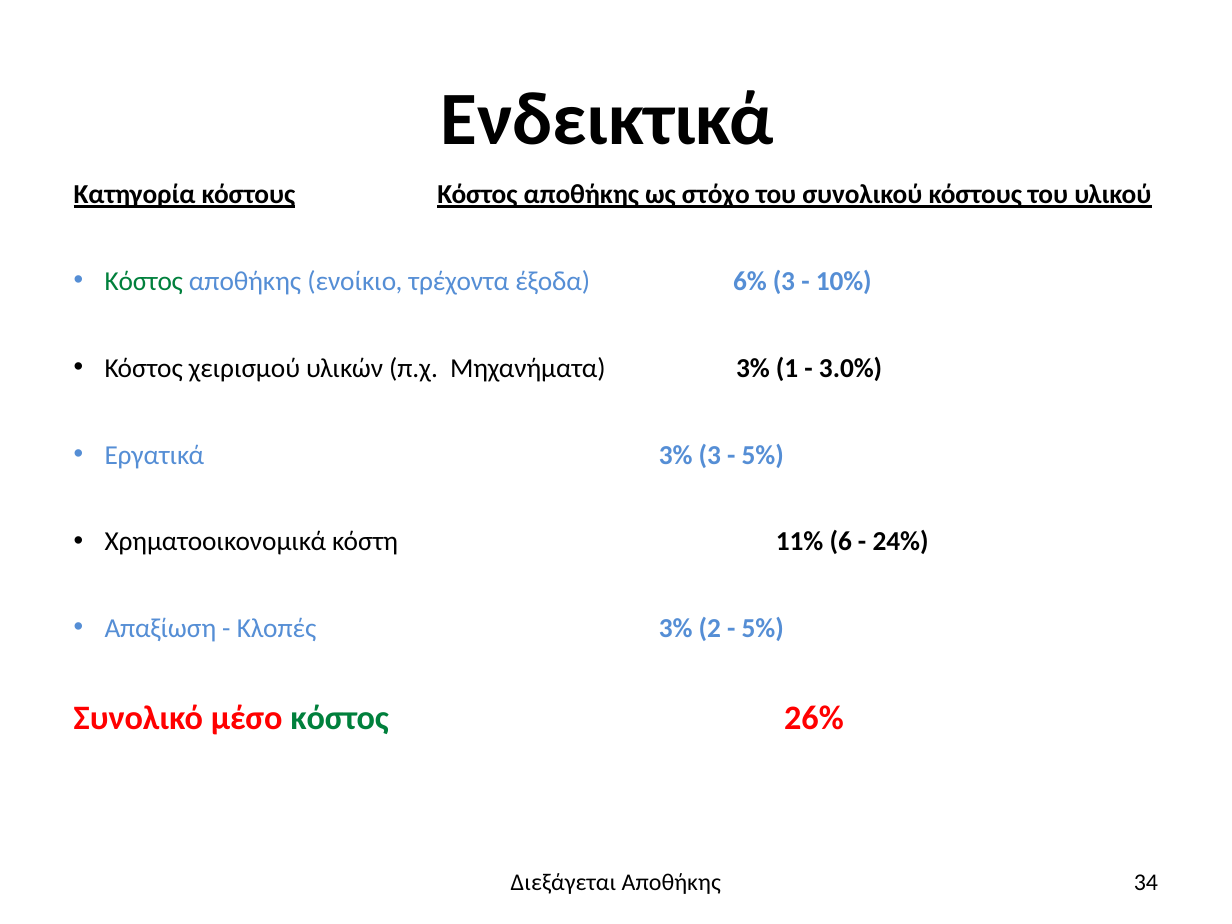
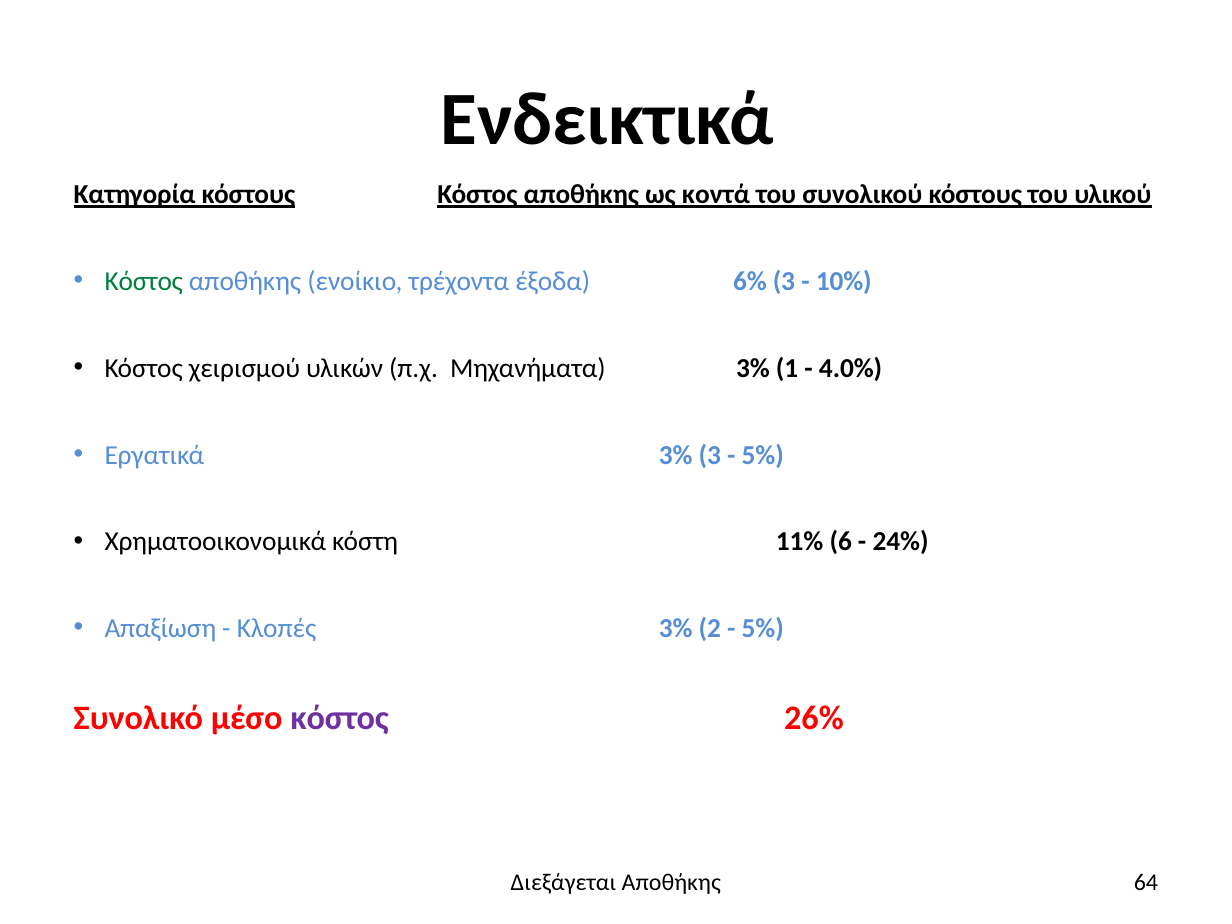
στόχο: στόχο -> κοντά (716, 195)
3.0%: 3.0% -> 4.0% (851, 368)
κόστος colour: green -> purple (340, 718)
34: 34 -> 64 (1146, 882)
